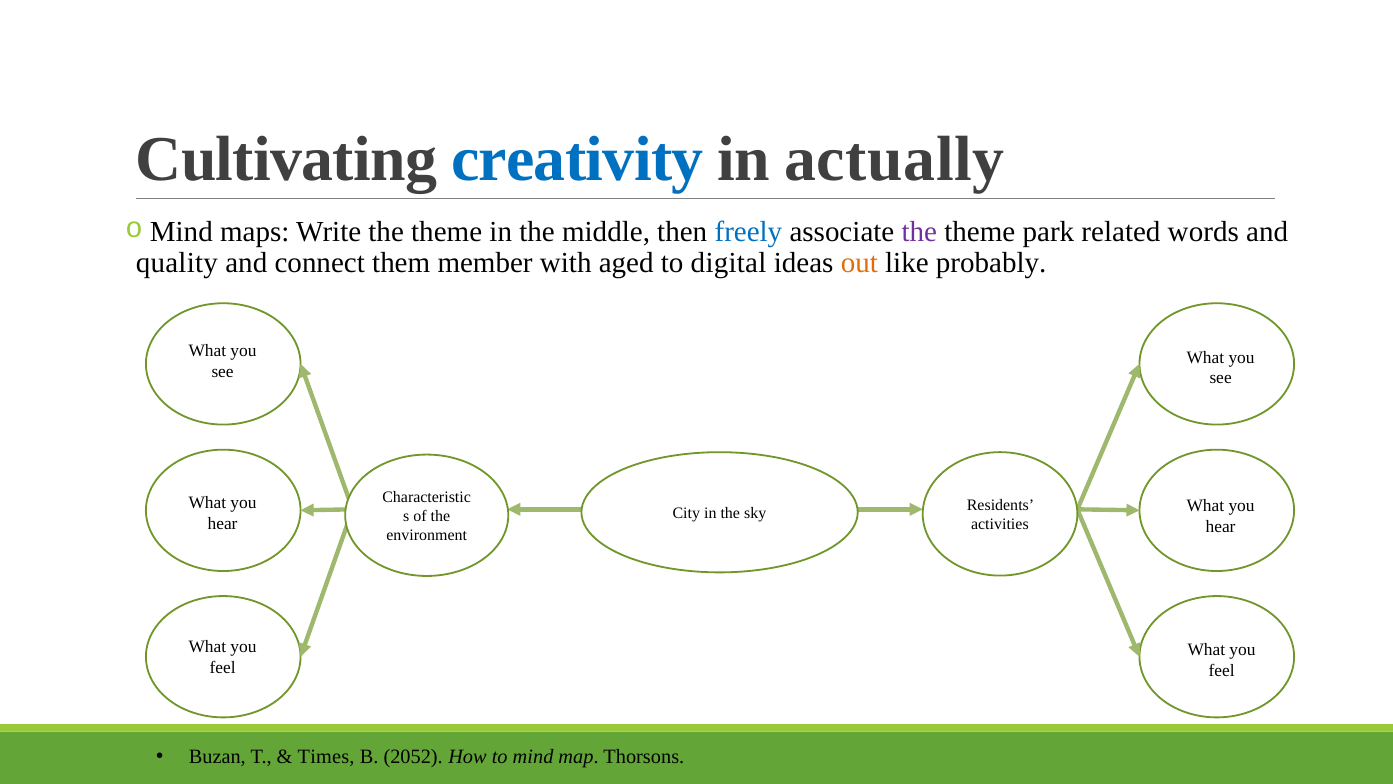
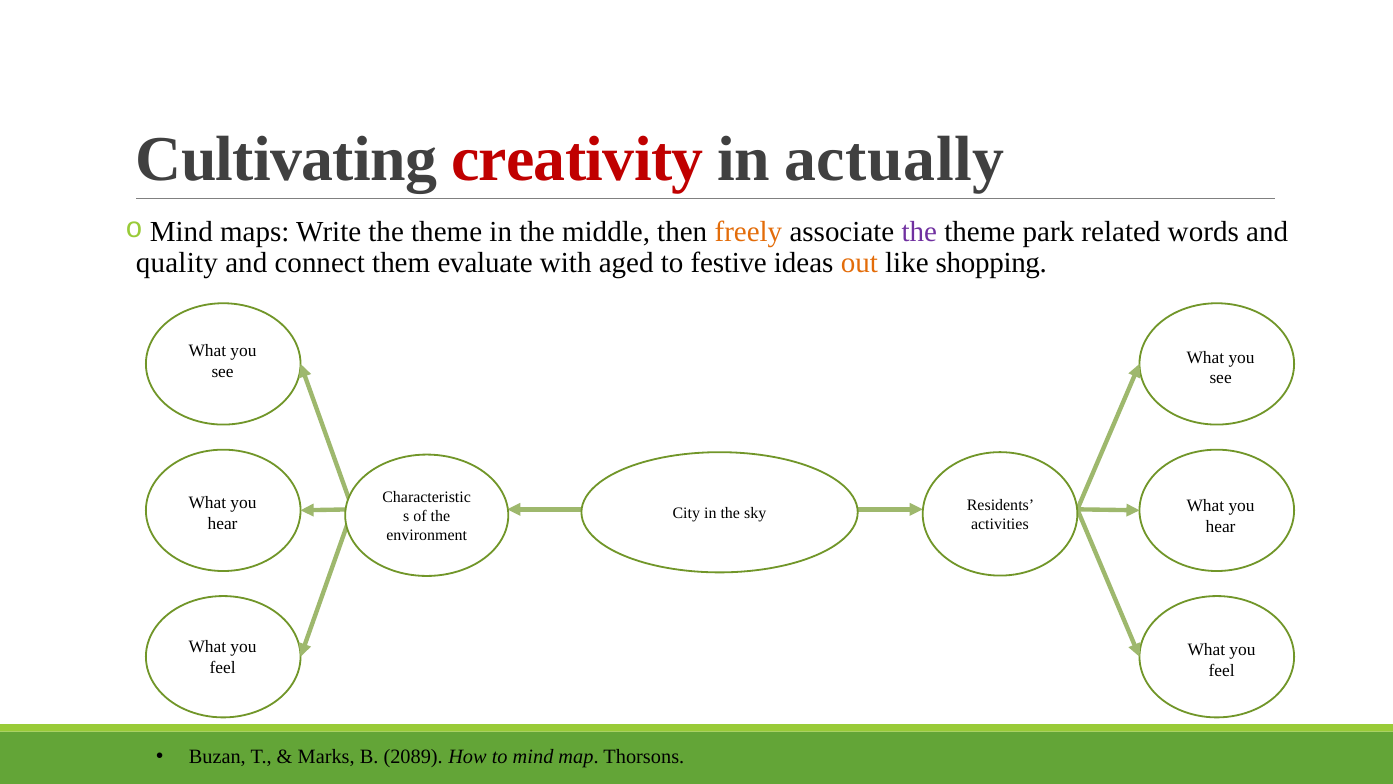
creativity colour: blue -> red (577, 159)
freely colour: blue -> orange (748, 232)
member: member -> evaluate (485, 263)
digital: digital -> festive (729, 263)
probably: probably -> shopping (991, 263)
Times: Times -> Marks (326, 757)
2052: 2052 -> 2089 (413, 757)
